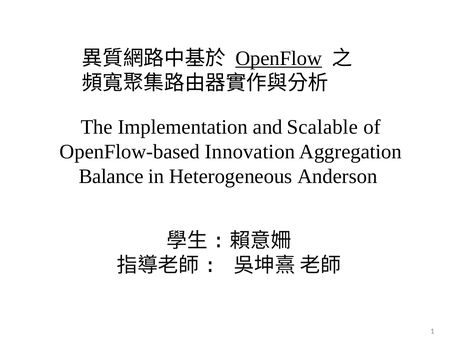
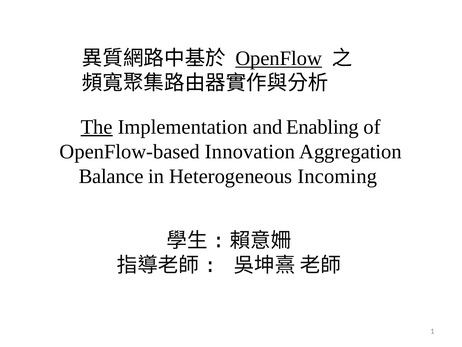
The underline: none -> present (97, 127)
Scalable: Scalable -> Enabling (323, 127)
Anderson: Anderson -> Incoming (337, 176)
